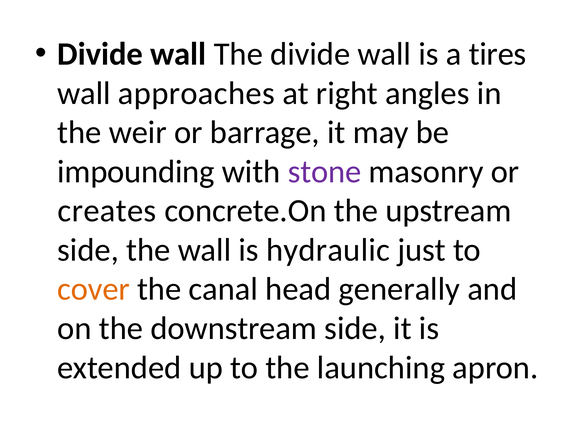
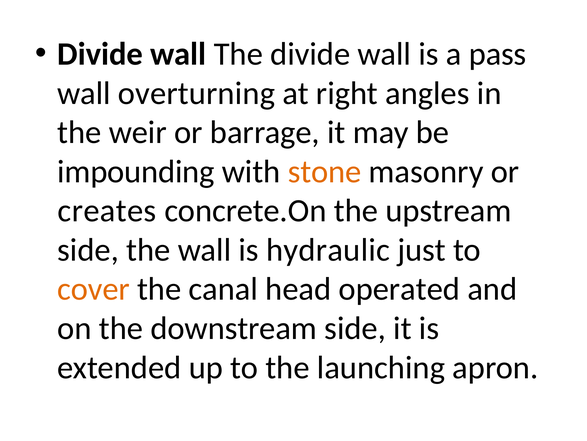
tires: tires -> pass (498, 54)
approaches: approaches -> overturning (196, 93)
stone colour: purple -> orange (325, 171)
generally: generally -> operated (399, 289)
